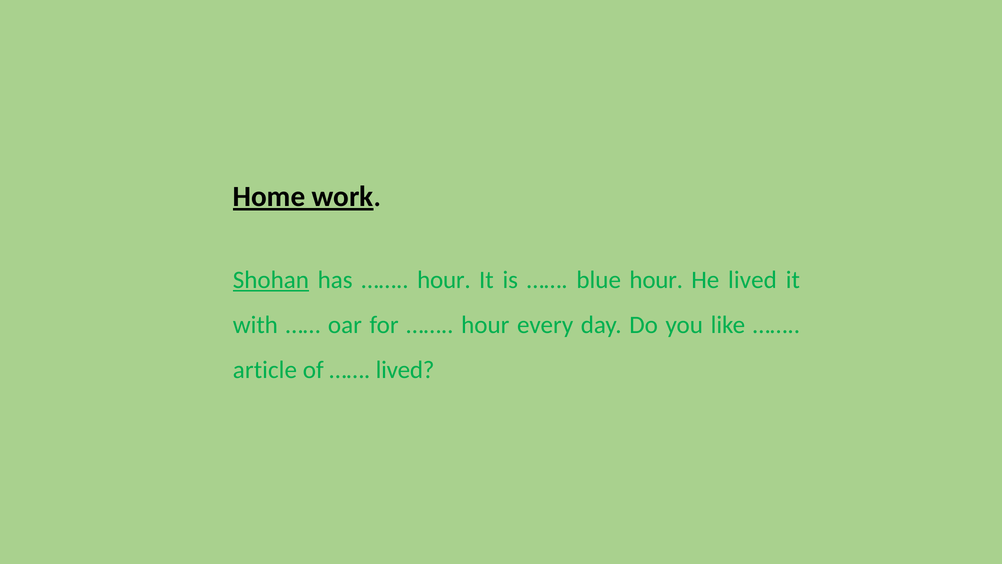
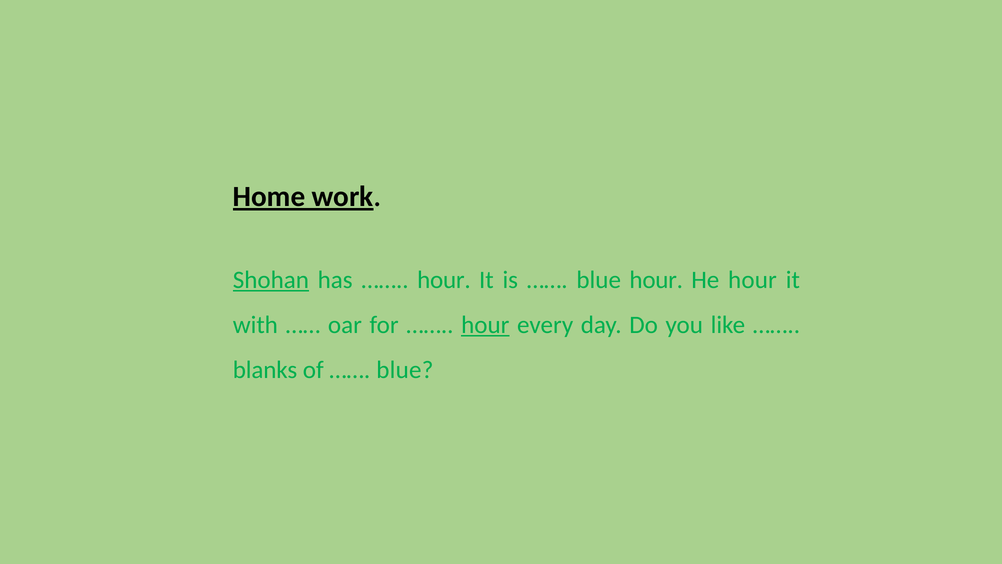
He lived: lived -> hour (752, 280)
hour underline: none -> present (485, 325)
article: article -> blanks (265, 370)
lived: lived -> blue (405, 370)
